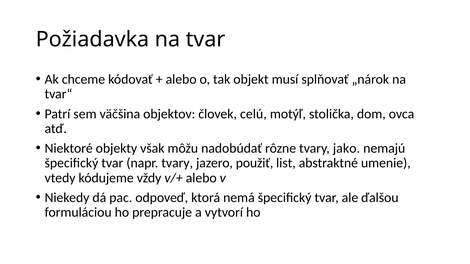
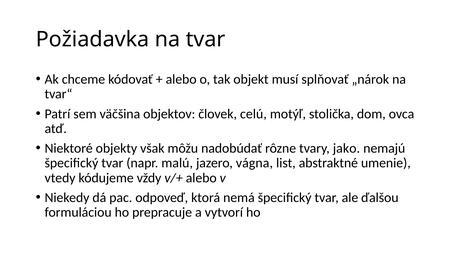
napr tvary: tvary -> malú (177, 163)
použiť: použiť -> vágna (254, 163)
